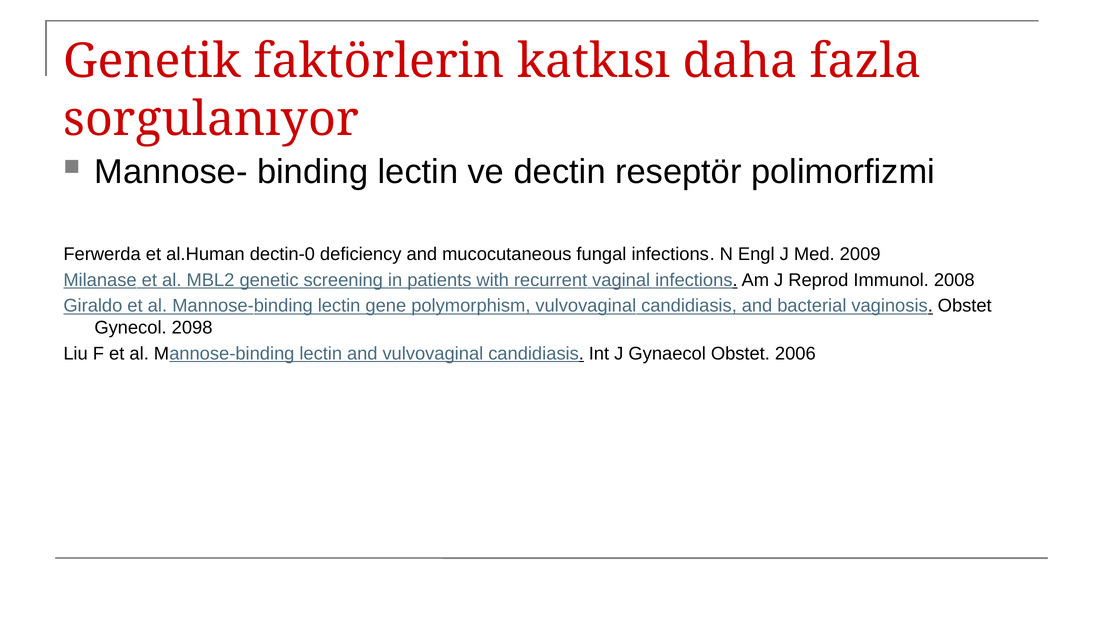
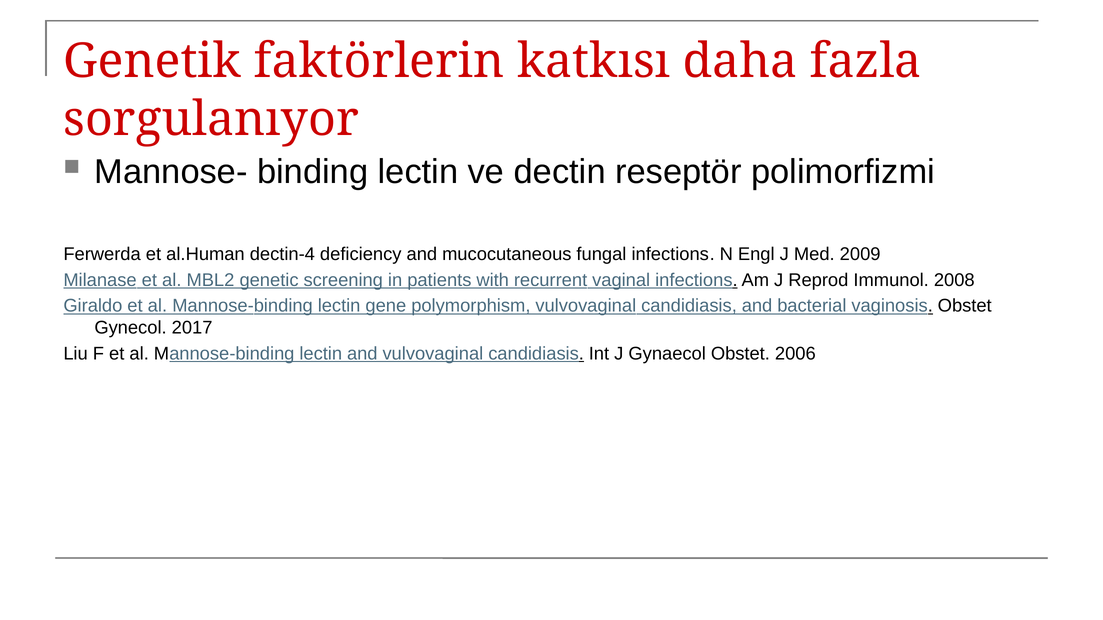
dectin-0: dectin-0 -> dectin-4 (282, 255)
2098: 2098 -> 2017 (192, 328)
